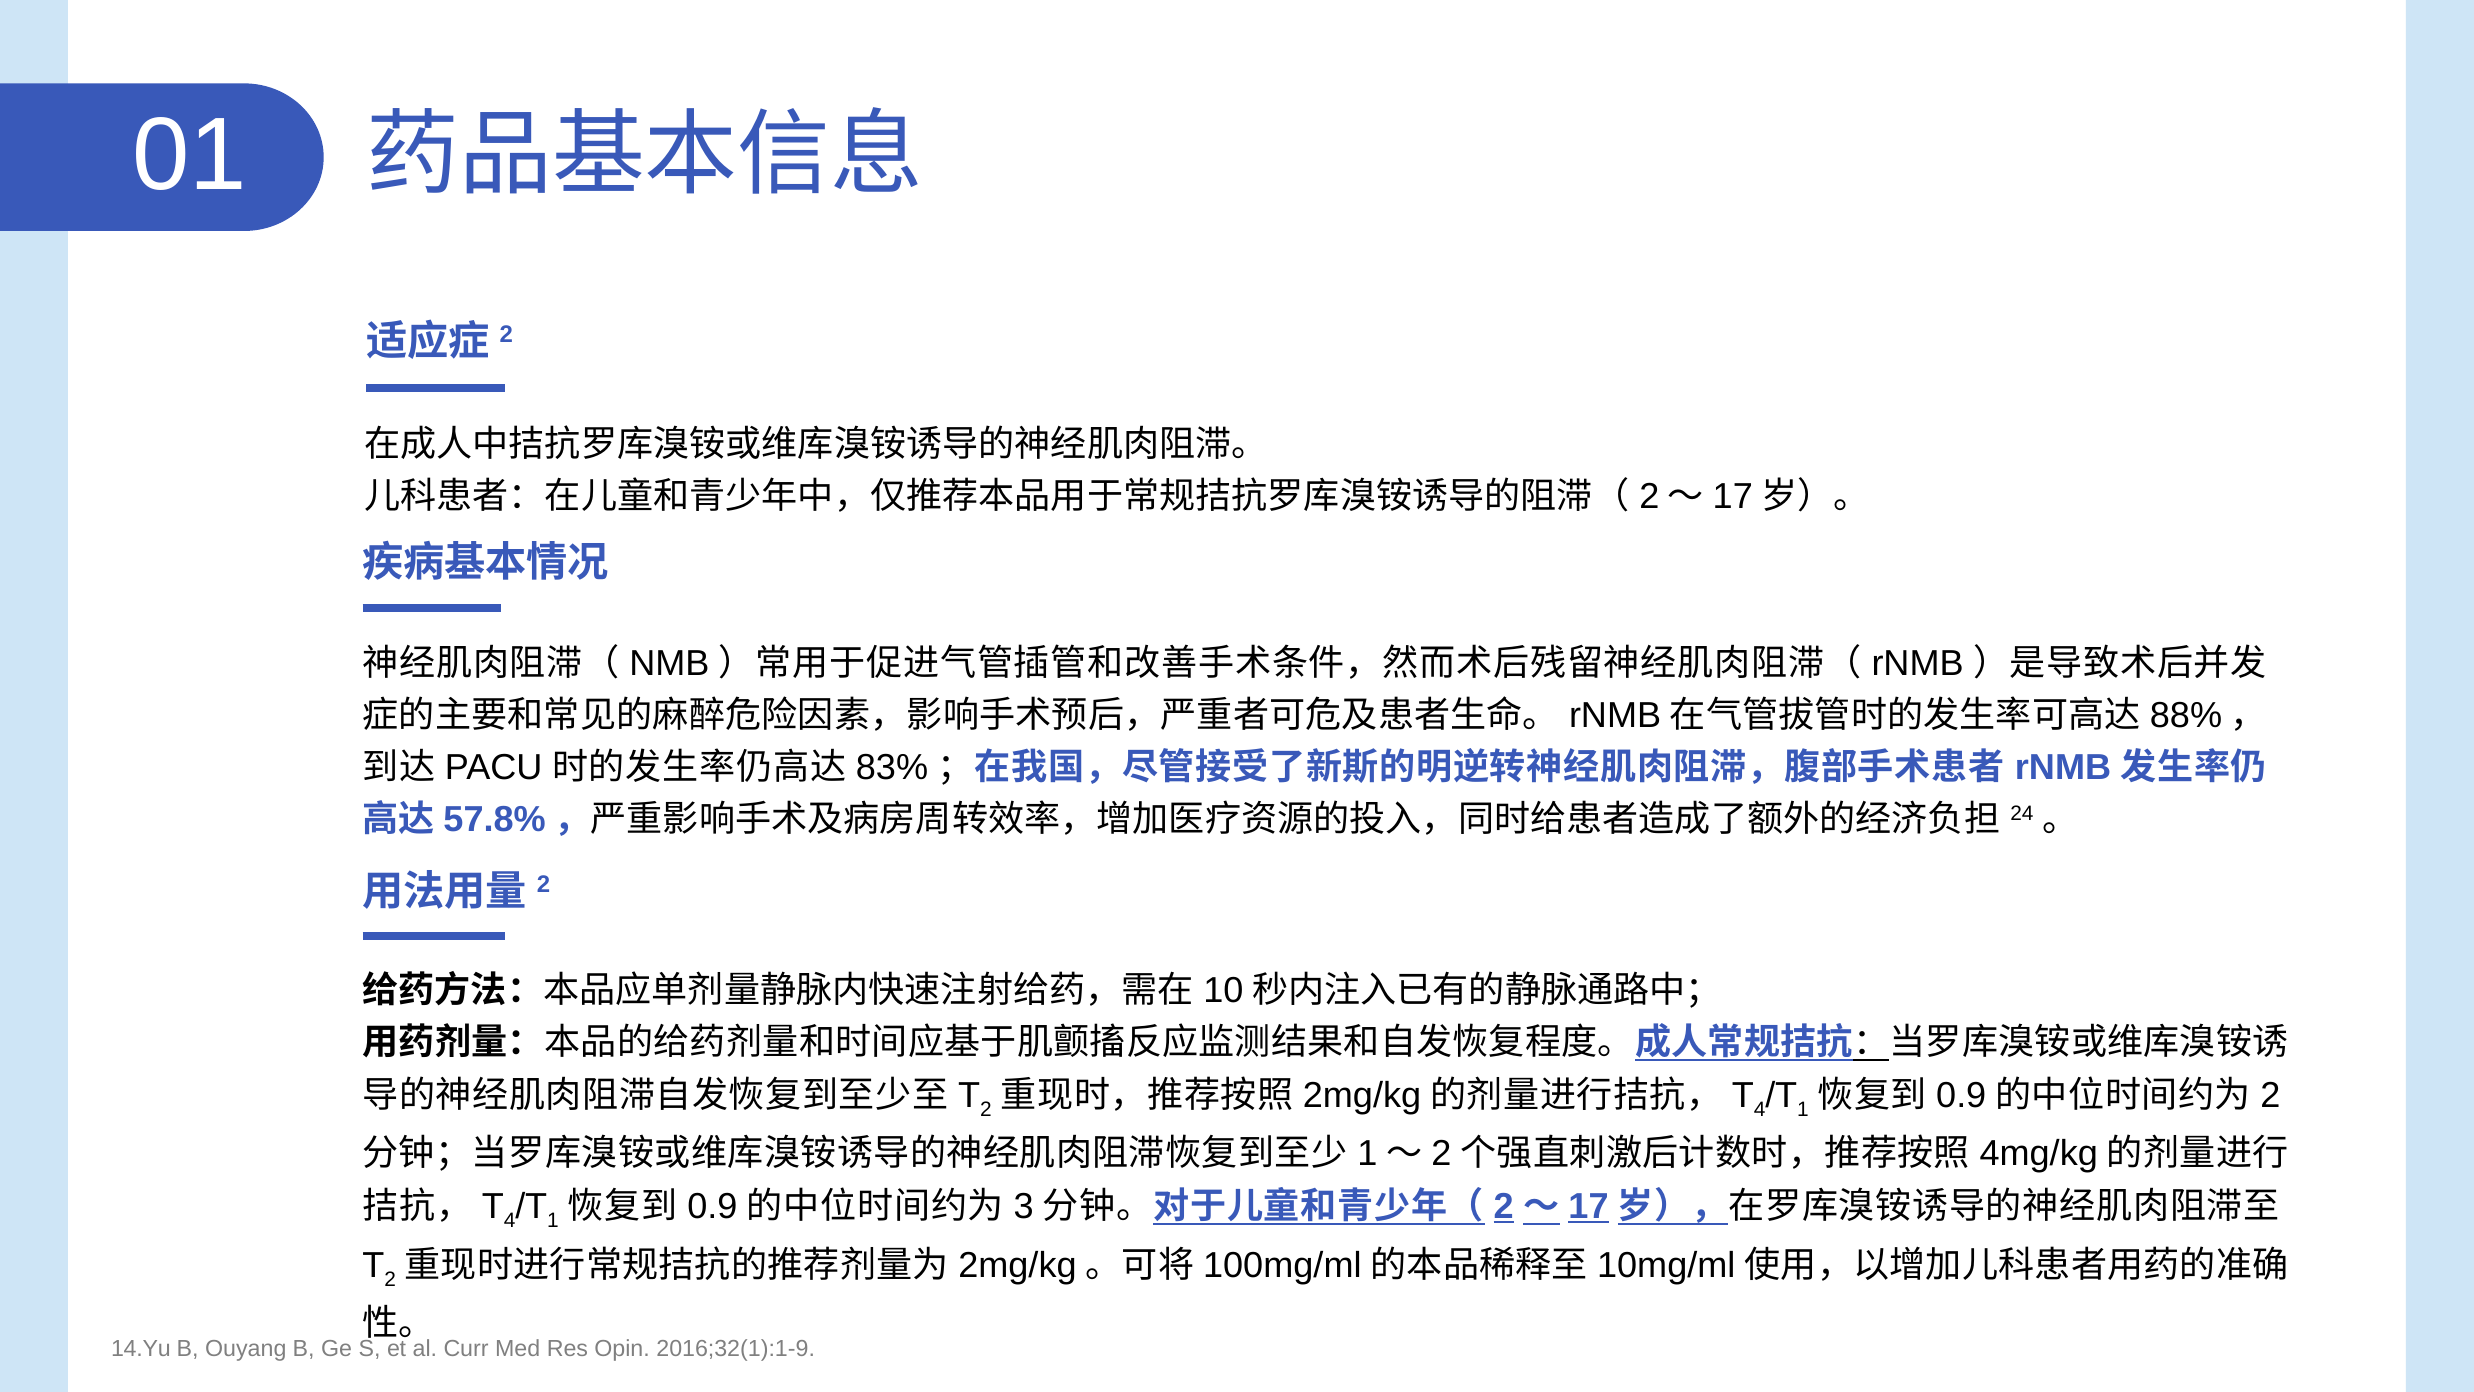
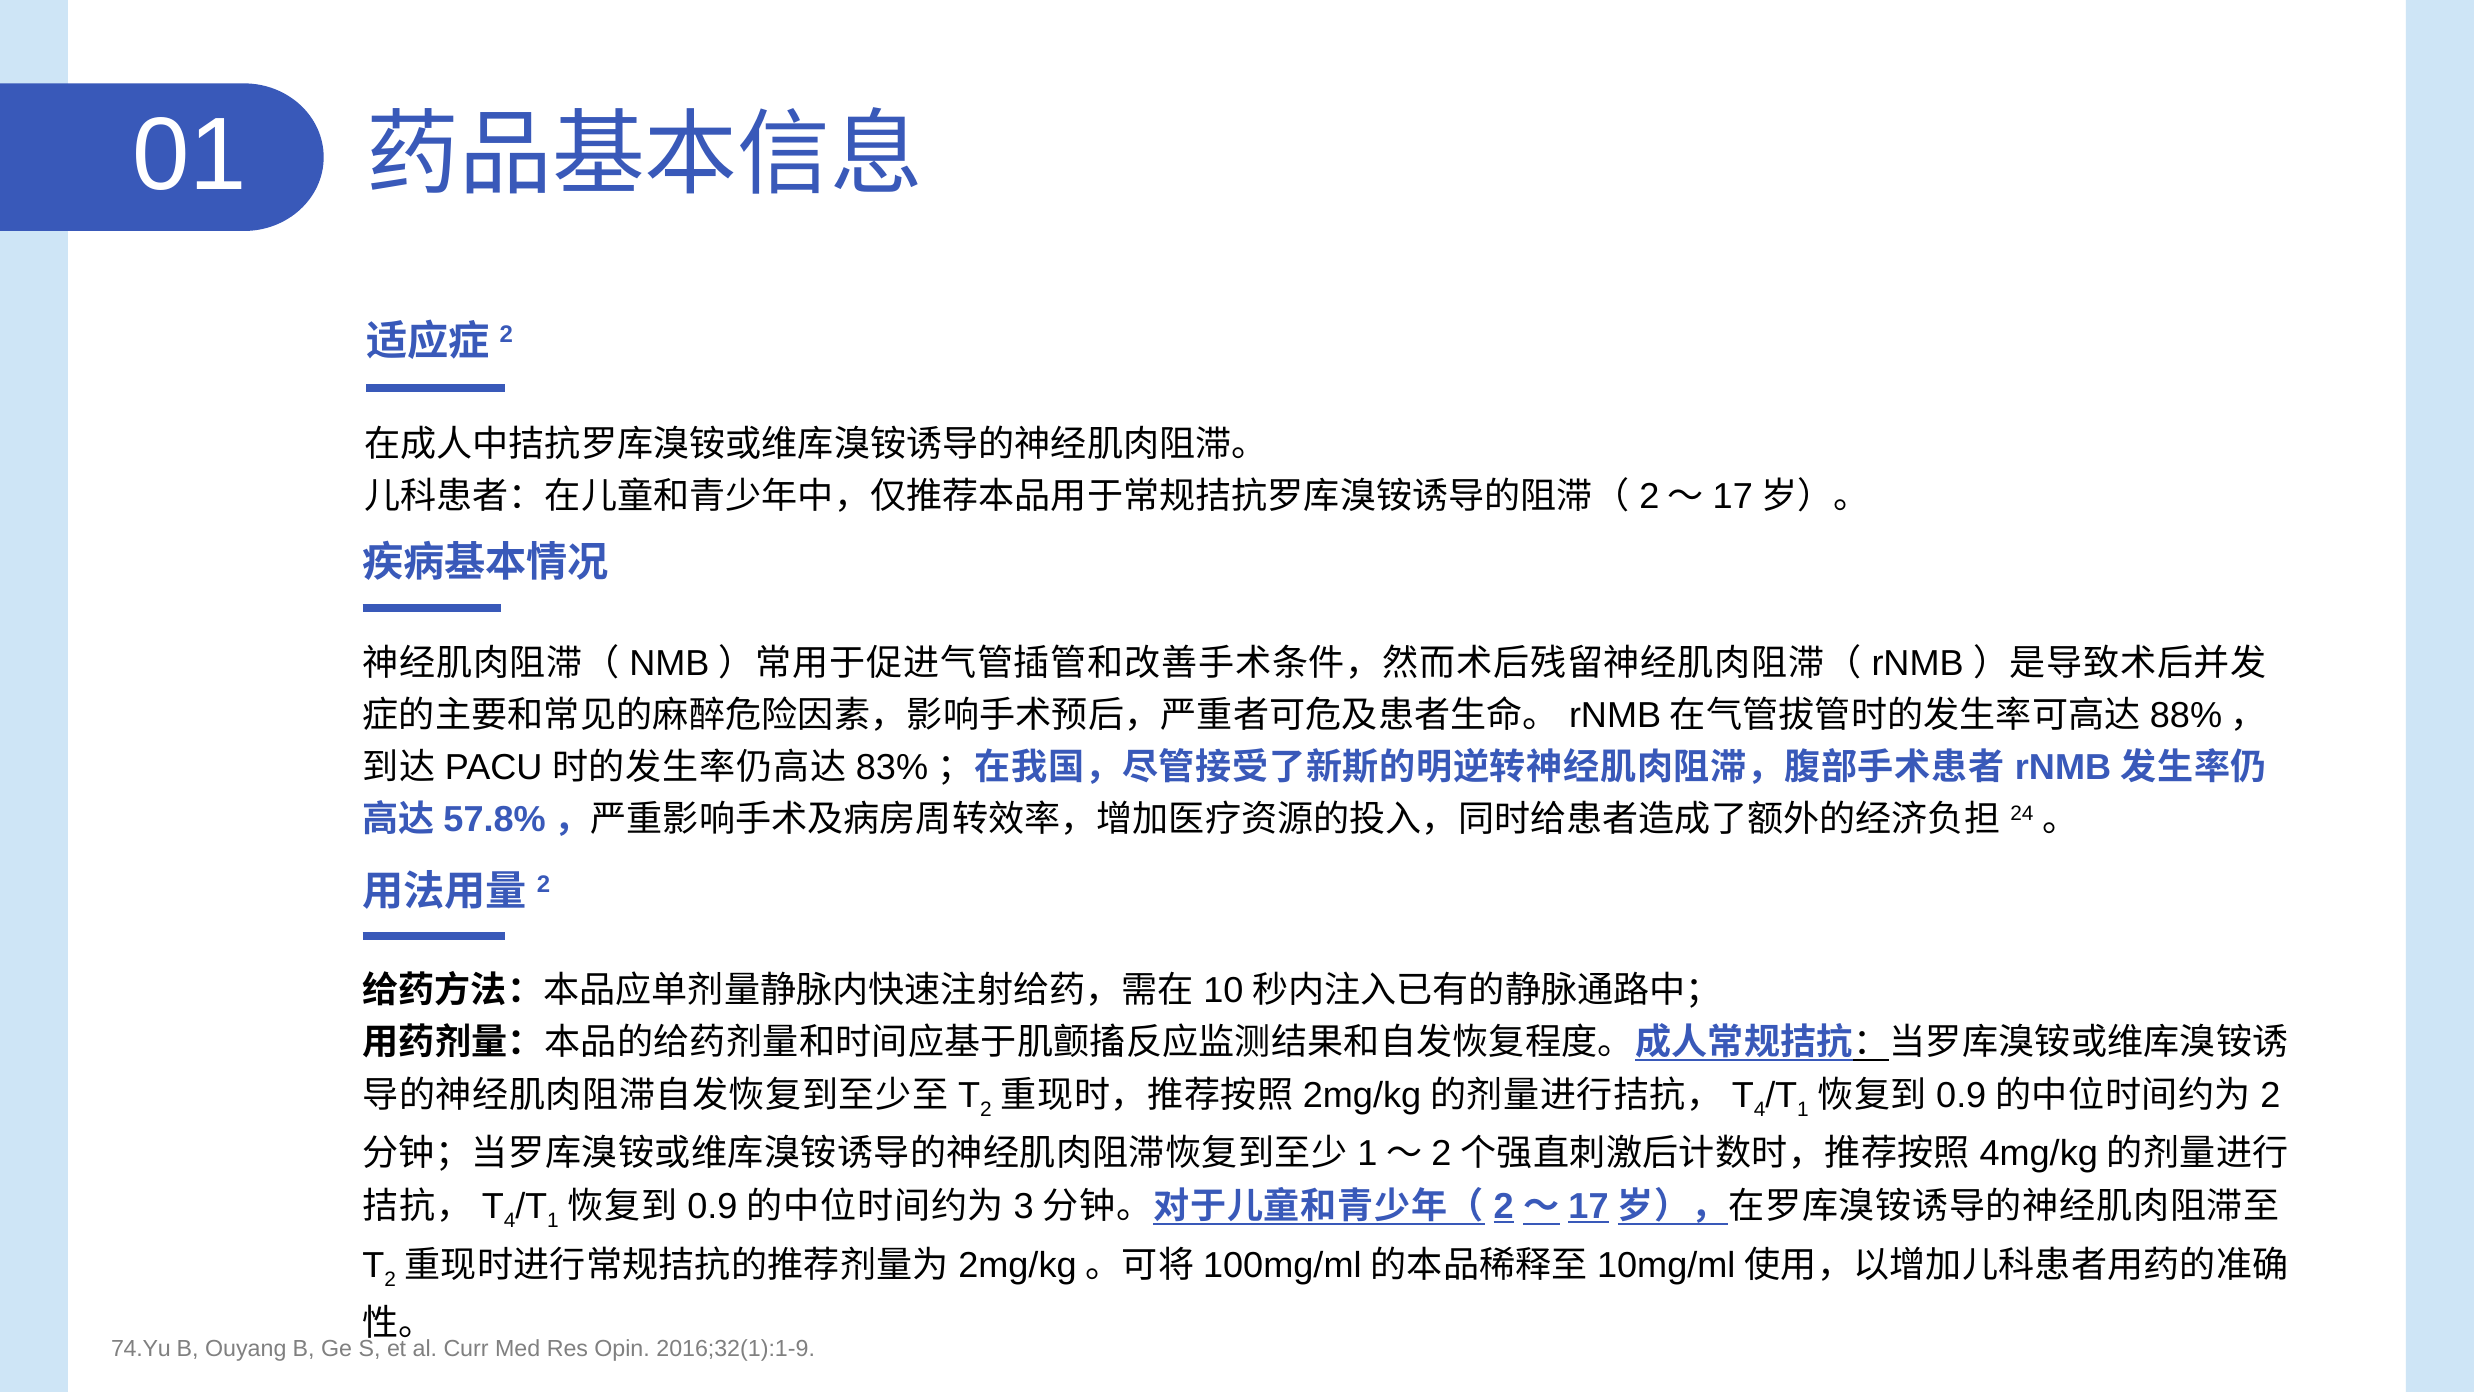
14.Yu: 14.Yu -> 74.Yu (141, 1348)
